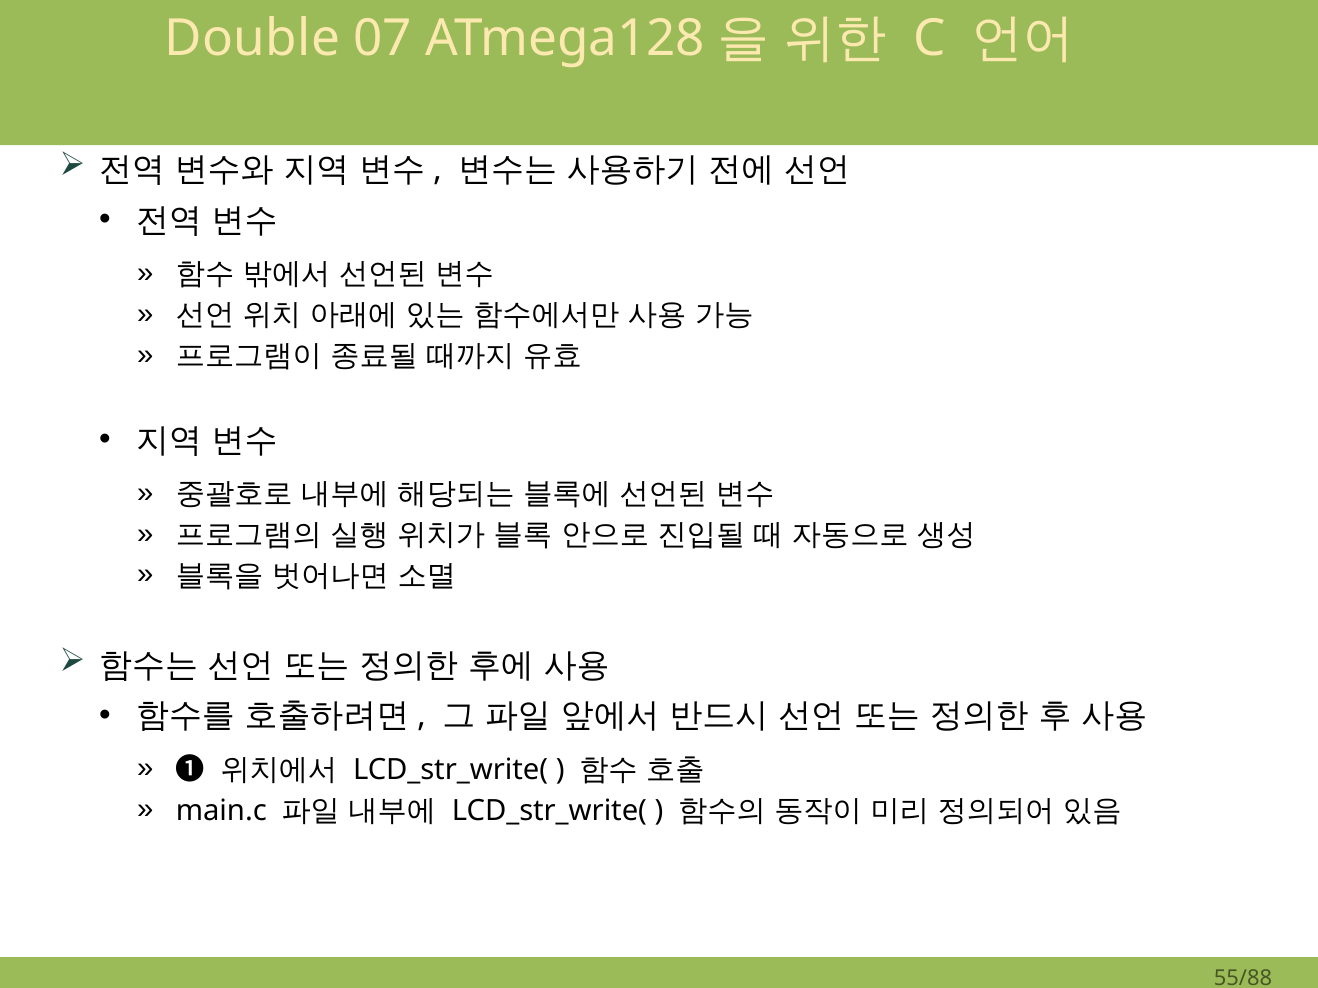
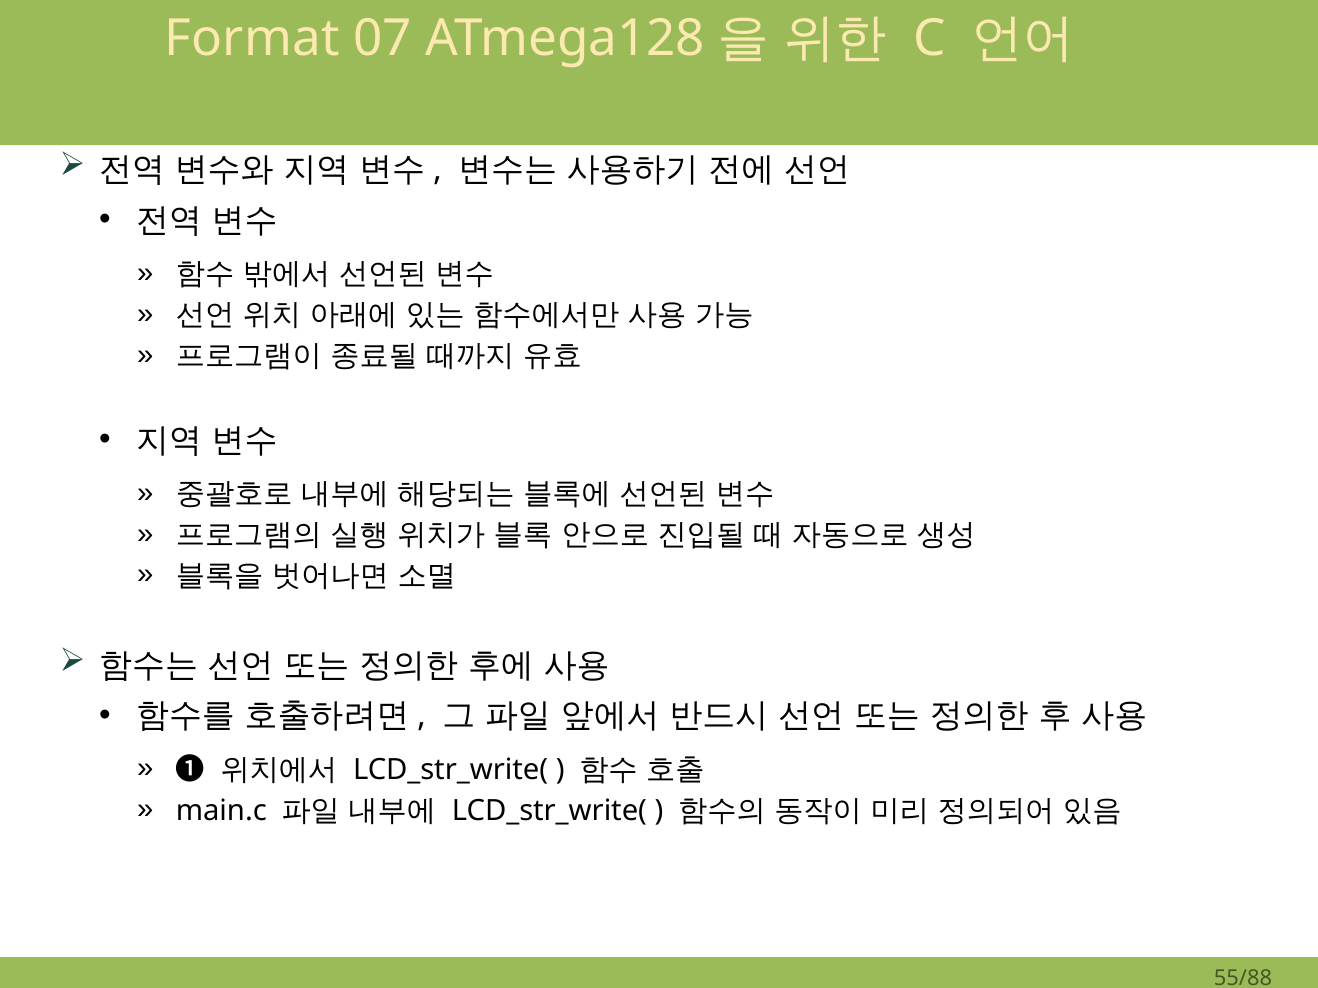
Double: Double -> Format (252, 39)
